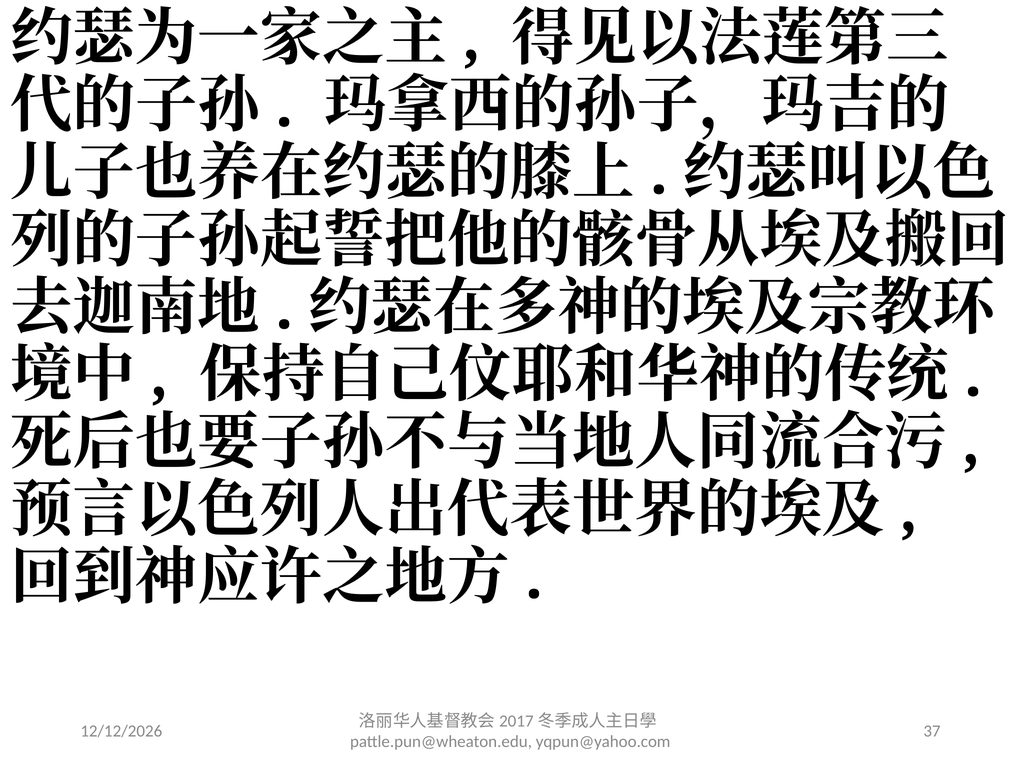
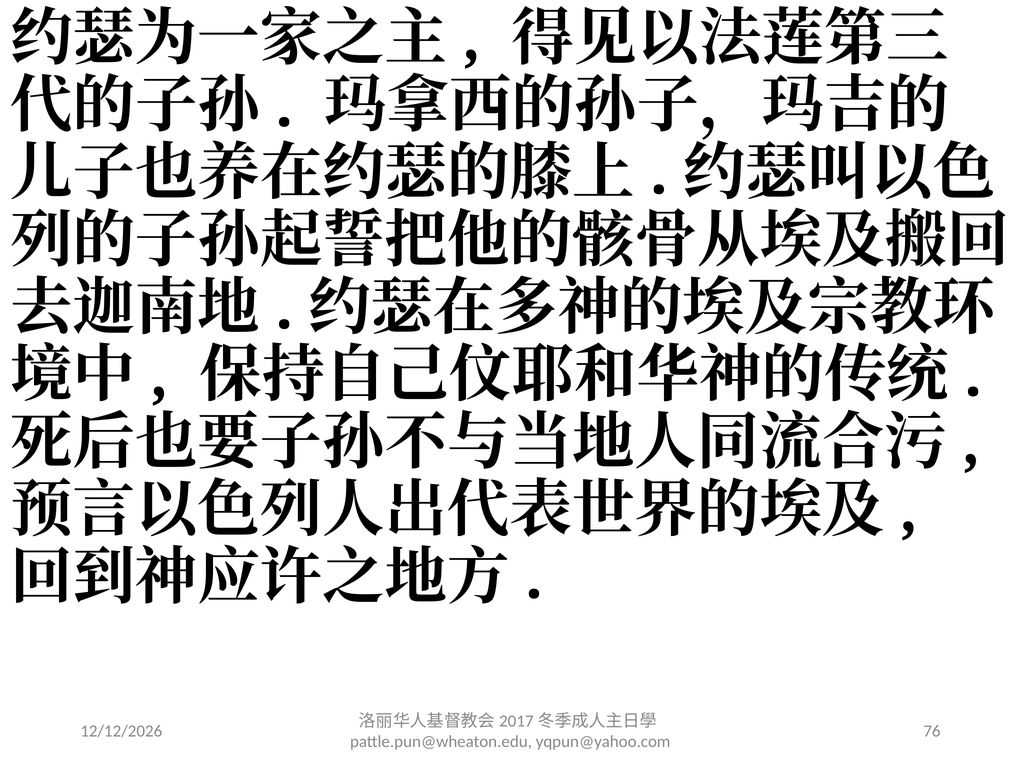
37: 37 -> 76 (932, 731)
